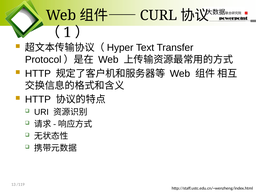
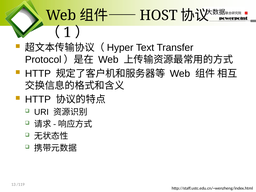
CURL: CURL -> HOST (159, 15)
